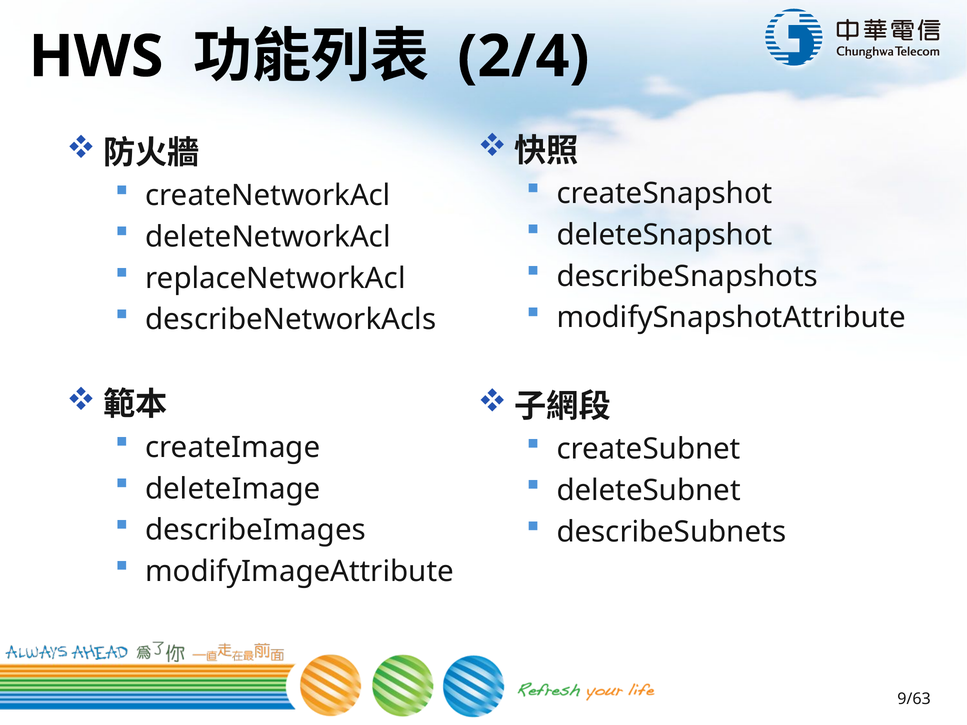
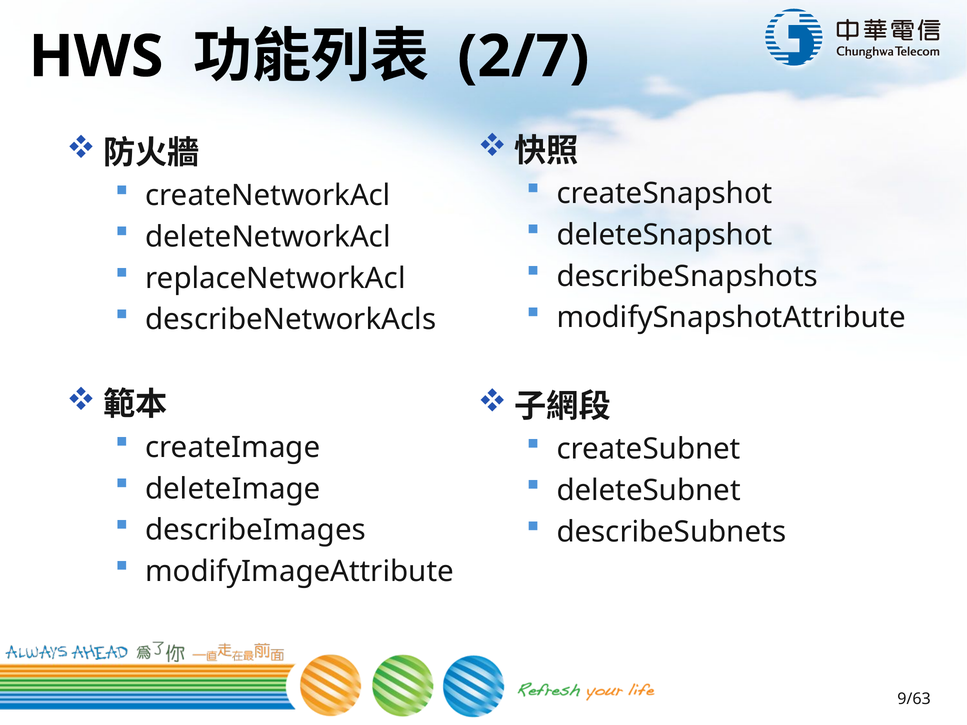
2/4: 2/4 -> 2/7 (523, 57)
